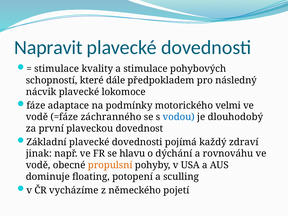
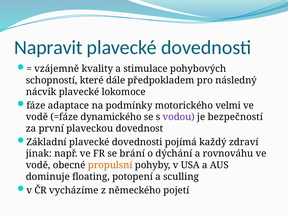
stimulace: stimulace -> vzájemně (57, 69)
záchranného: záchranného -> dynamického (111, 117)
vodou colour: blue -> purple (179, 117)
dlouhodobý: dlouhodobý -> bezpečností (235, 117)
hlavu: hlavu -> brání (132, 154)
